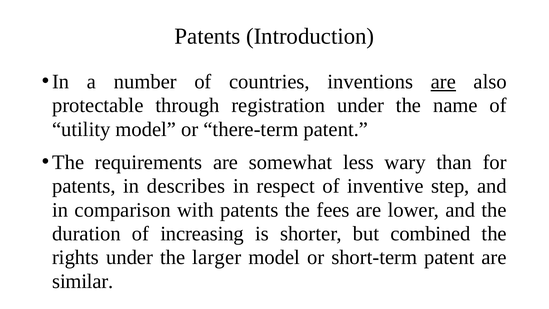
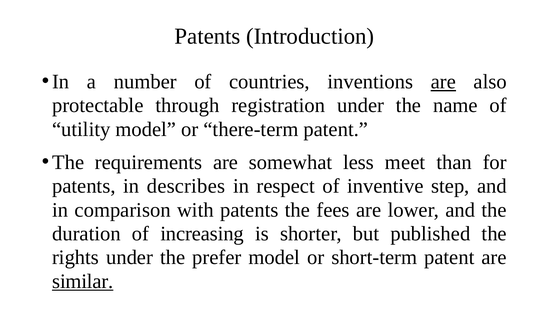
wary: wary -> meet (405, 162)
combined: combined -> published (430, 234)
larger: larger -> prefer (217, 257)
similar underline: none -> present (83, 281)
